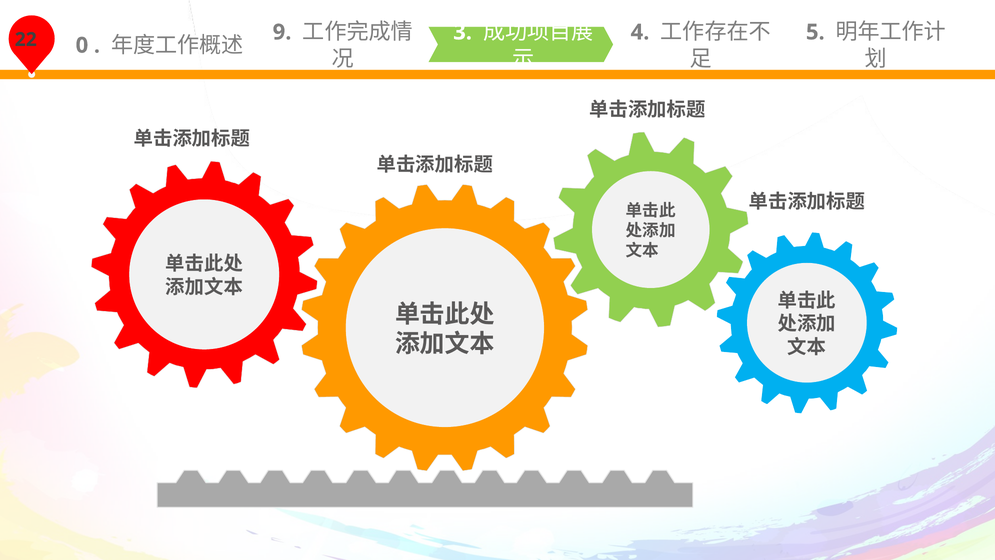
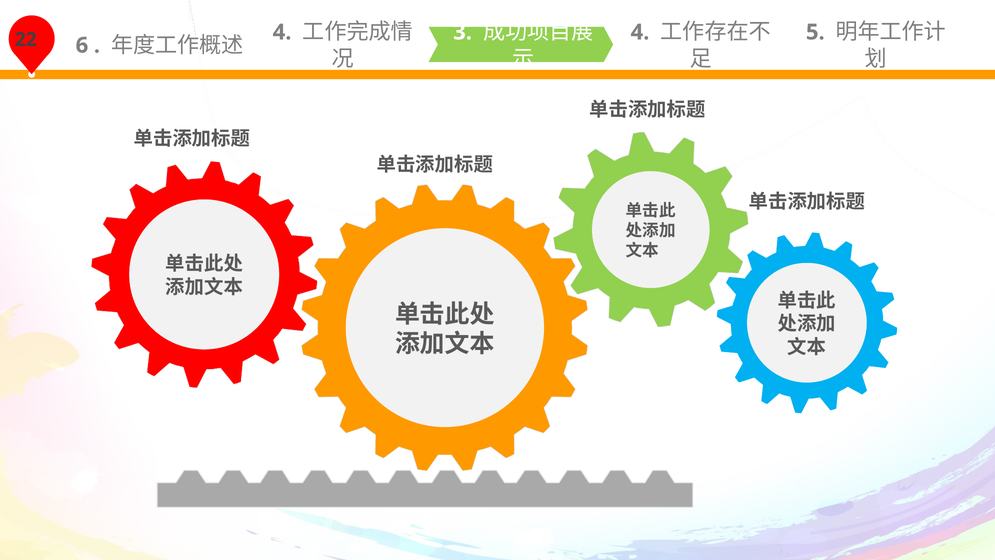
0: 0 -> 6 (82, 45)
9: 9 -> 4 (282, 32)
